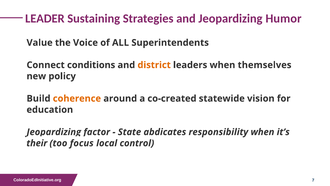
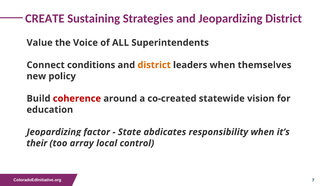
LEADER: LEADER -> CREATE (45, 19)
Jeopardizing Humor: Humor -> District (284, 19)
coherence colour: orange -> red (77, 98)
focus: focus -> array (82, 143)
